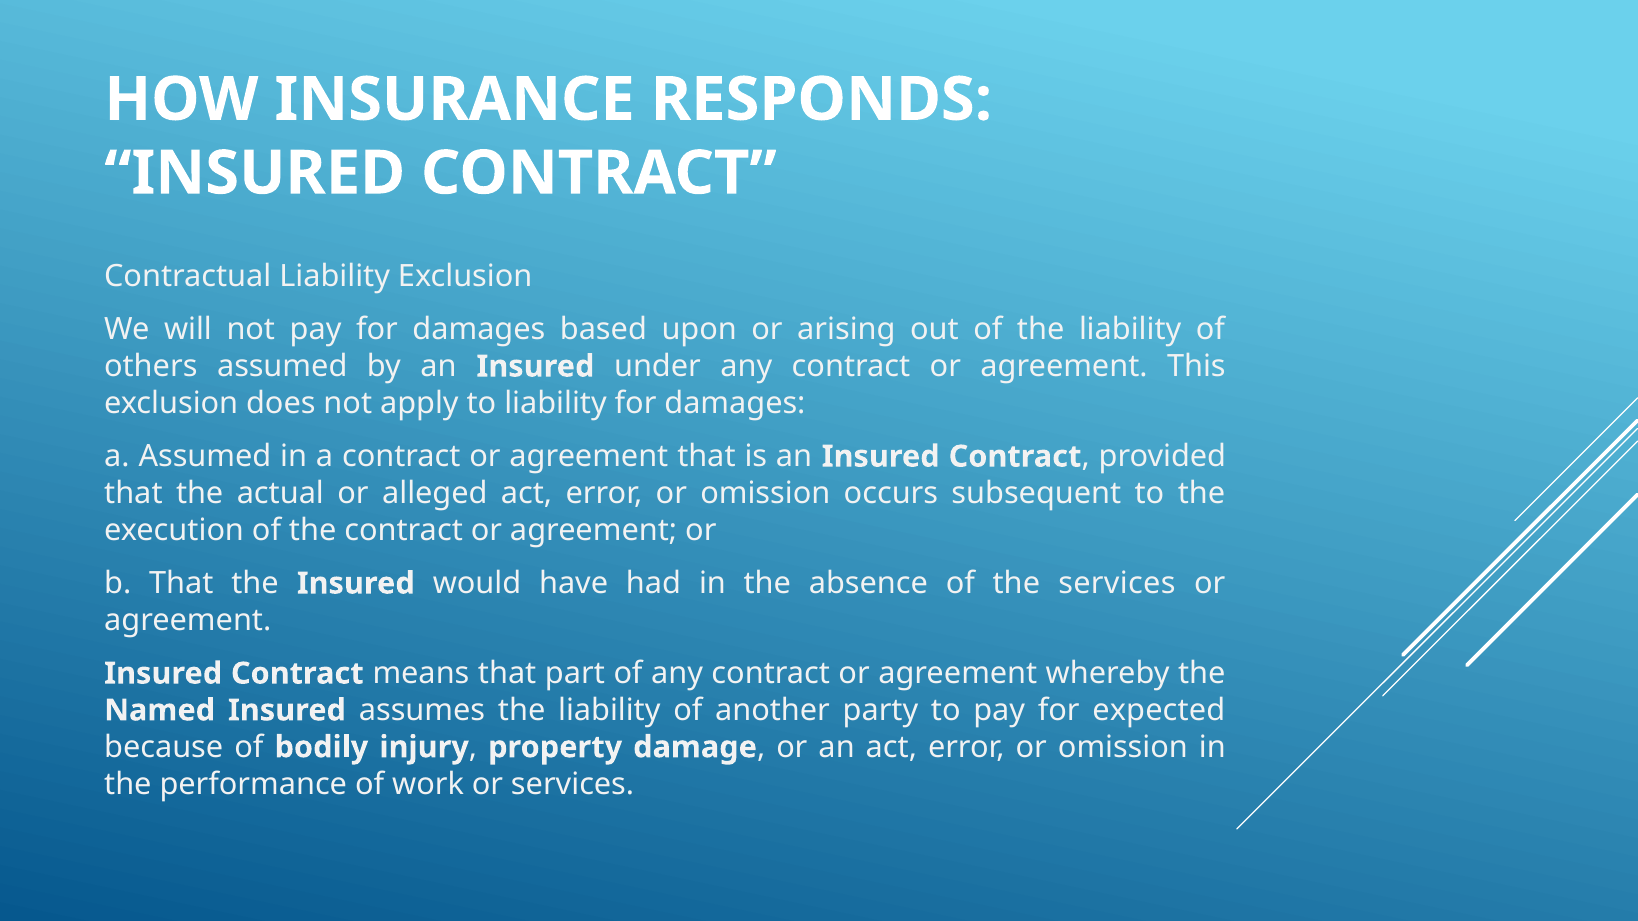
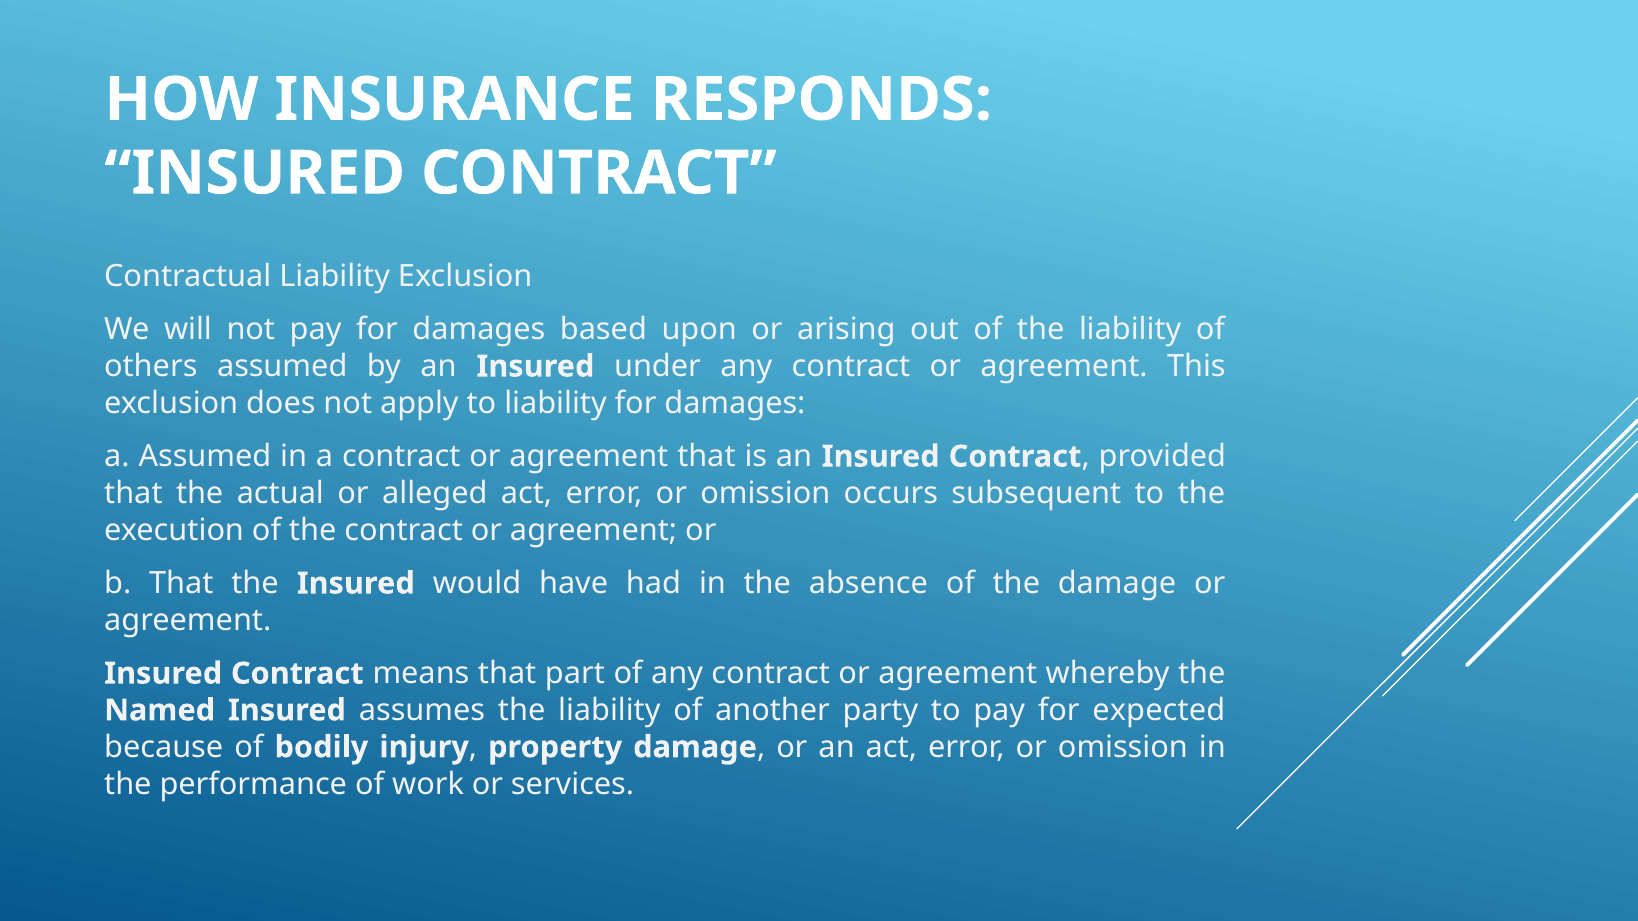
the services: services -> damage (1117, 584)
